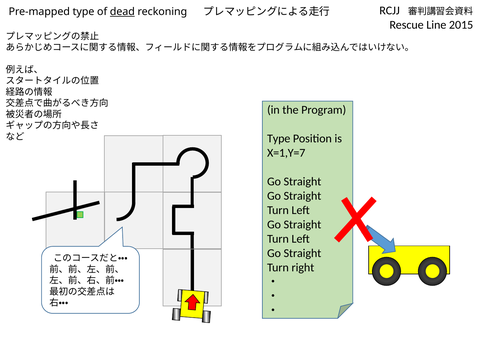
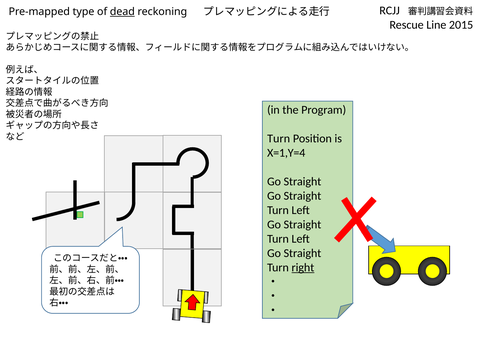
Type: Type -> Turn (279, 139)
X=1,Y=7: X=1,Y=7 -> X=1,Y=4 (286, 153)
right underline: none -> present (303, 268)
